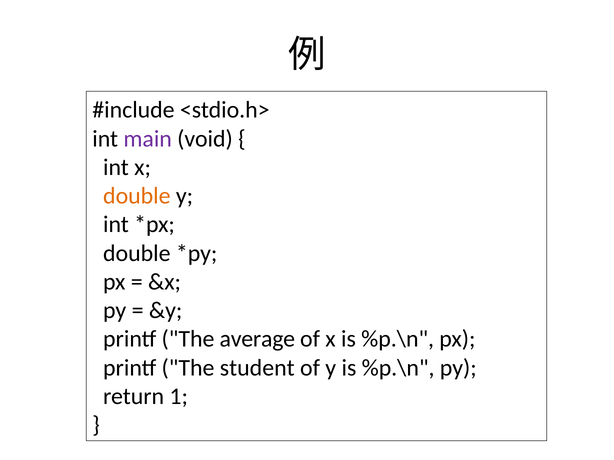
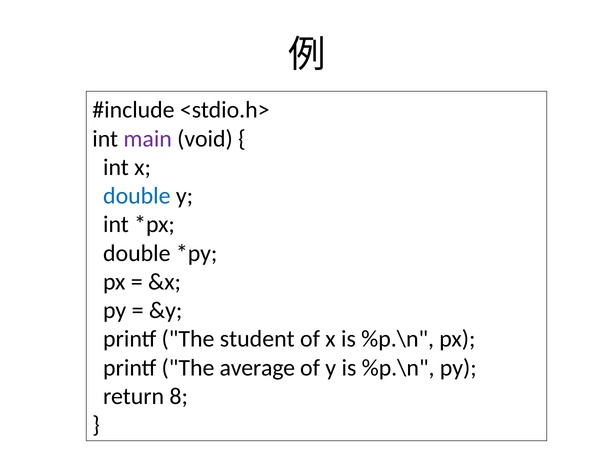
double colour: orange -> blue (137, 196)
average: average -> student (257, 339)
student: student -> average (257, 368)
1: 1 -> 8 (179, 397)
